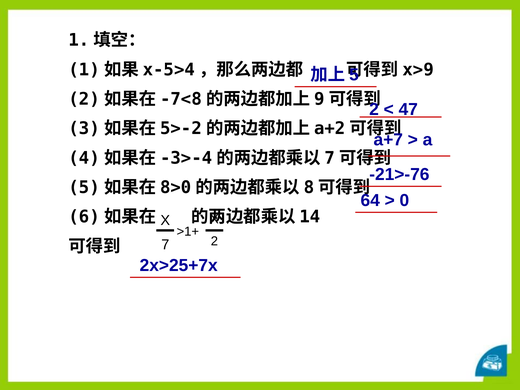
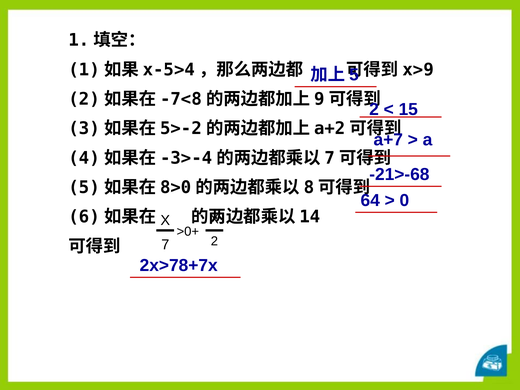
47: 47 -> 15 (408, 109)
-21>-76: -21>-76 -> -21>-68 (399, 174)
>1+: >1+ -> >0+ (188, 232)
2x>25+7x: 2x>25+7x -> 2x>78+7x (179, 265)
